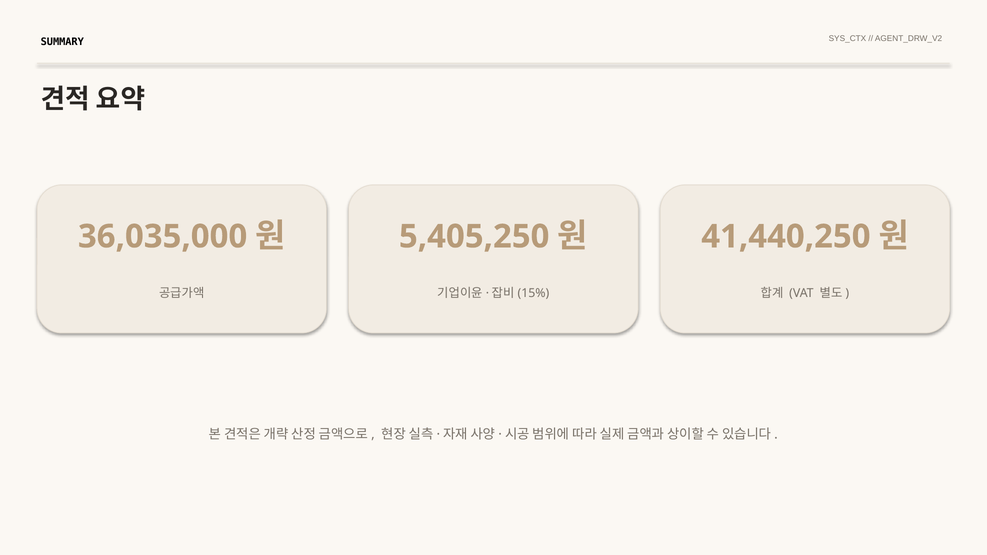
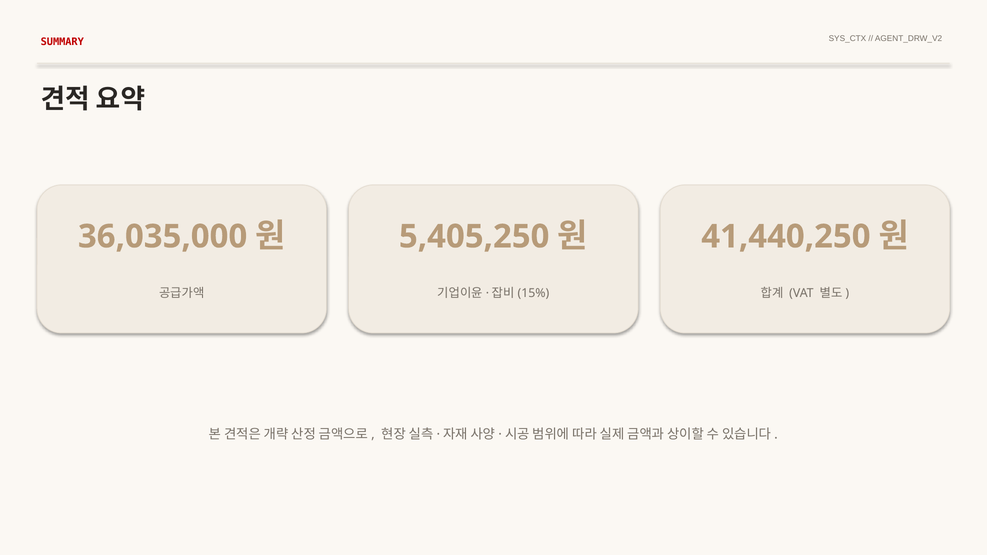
SUMMARY colour: black -> red (62, 42)
